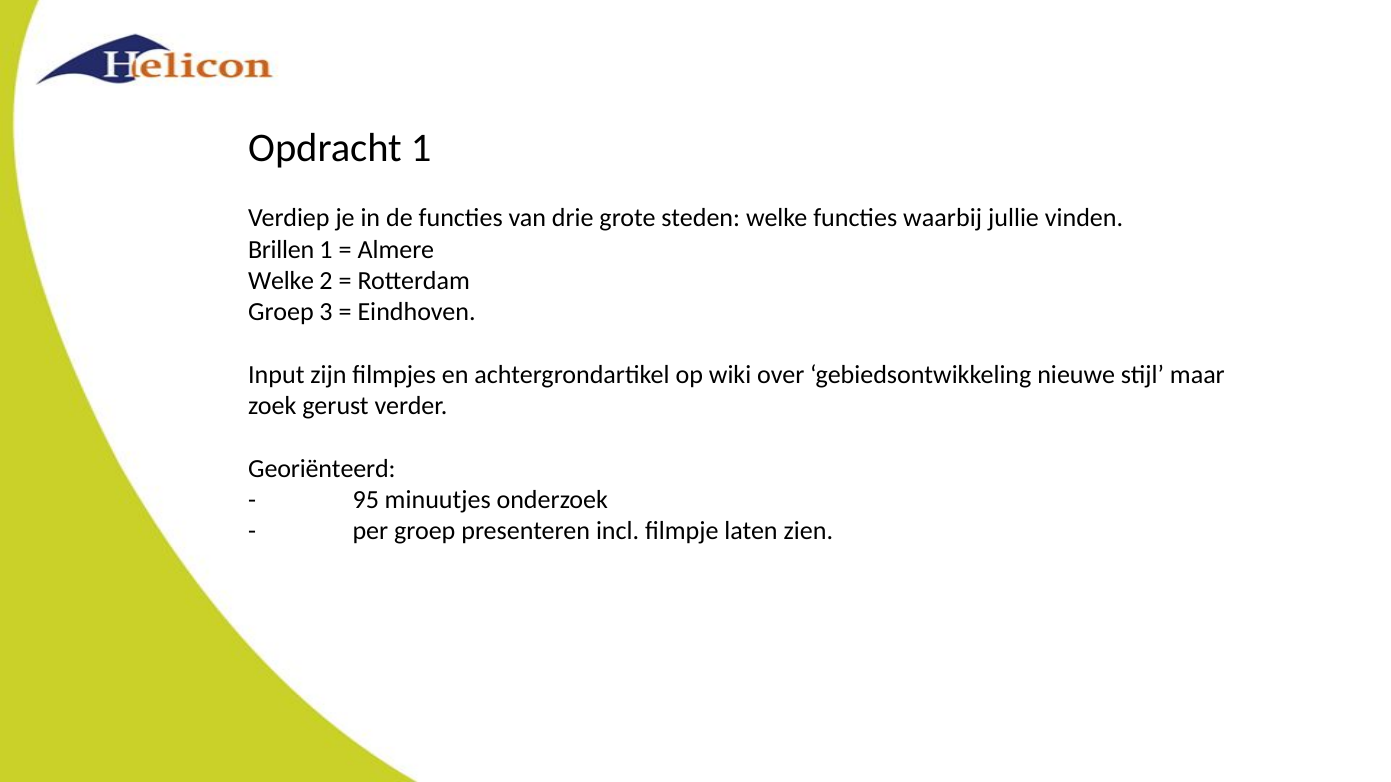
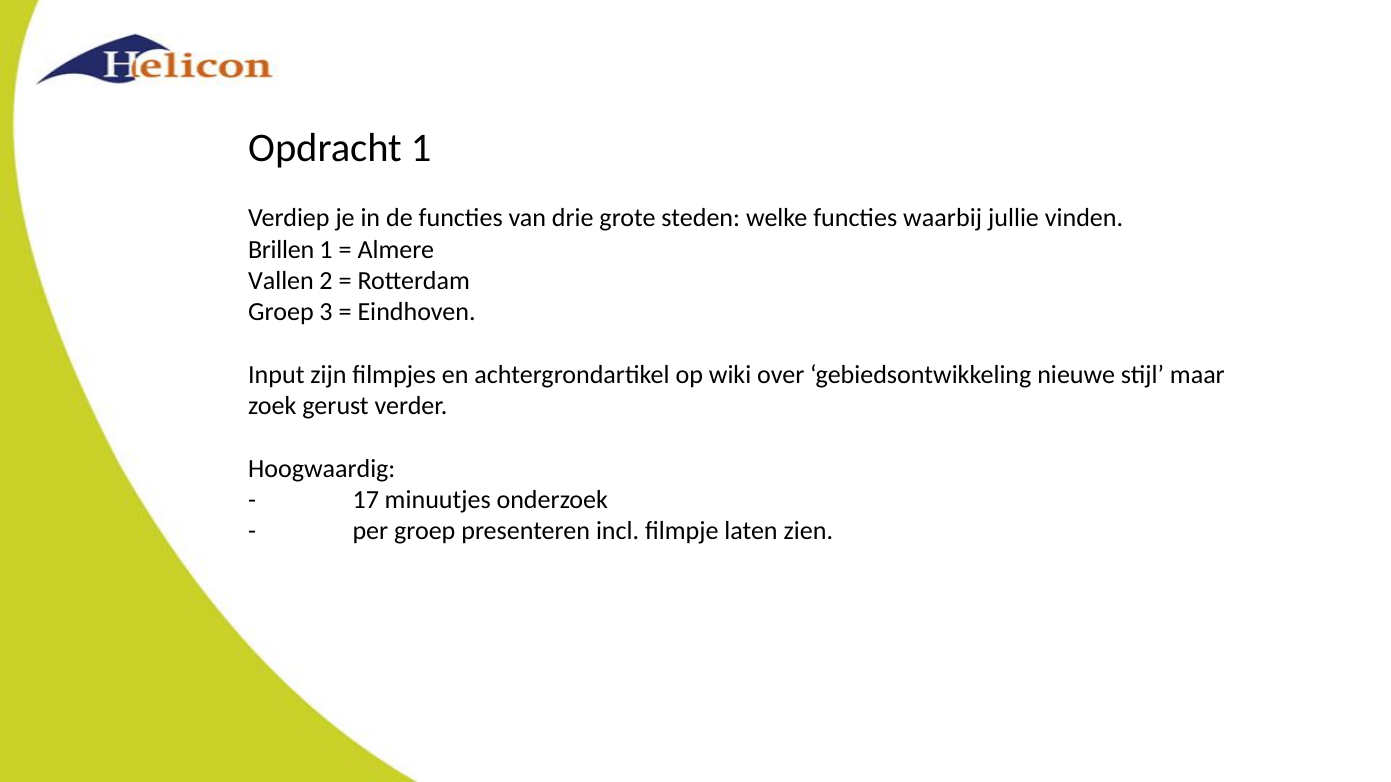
Welke: Welke -> Vallen (281, 281)
Georiënteerd: Georiënteerd -> Hoogwaardig (322, 469)
95: 95 -> 17 (366, 500)
